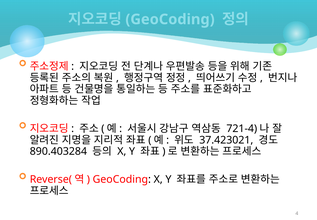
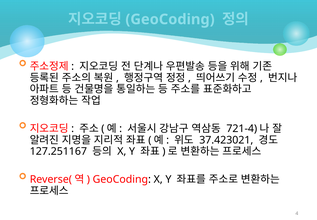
890.403284: 890.403284 -> 127.251167 (58, 151)
